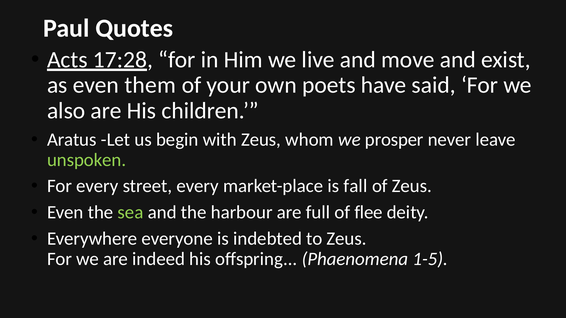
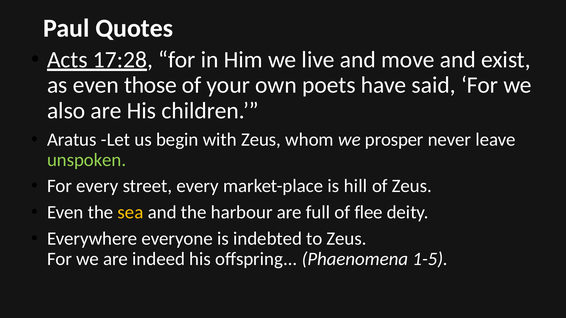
them: them -> those (150, 85)
fall: fall -> hill (355, 186)
sea colour: light green -> yellow (131, 213)
